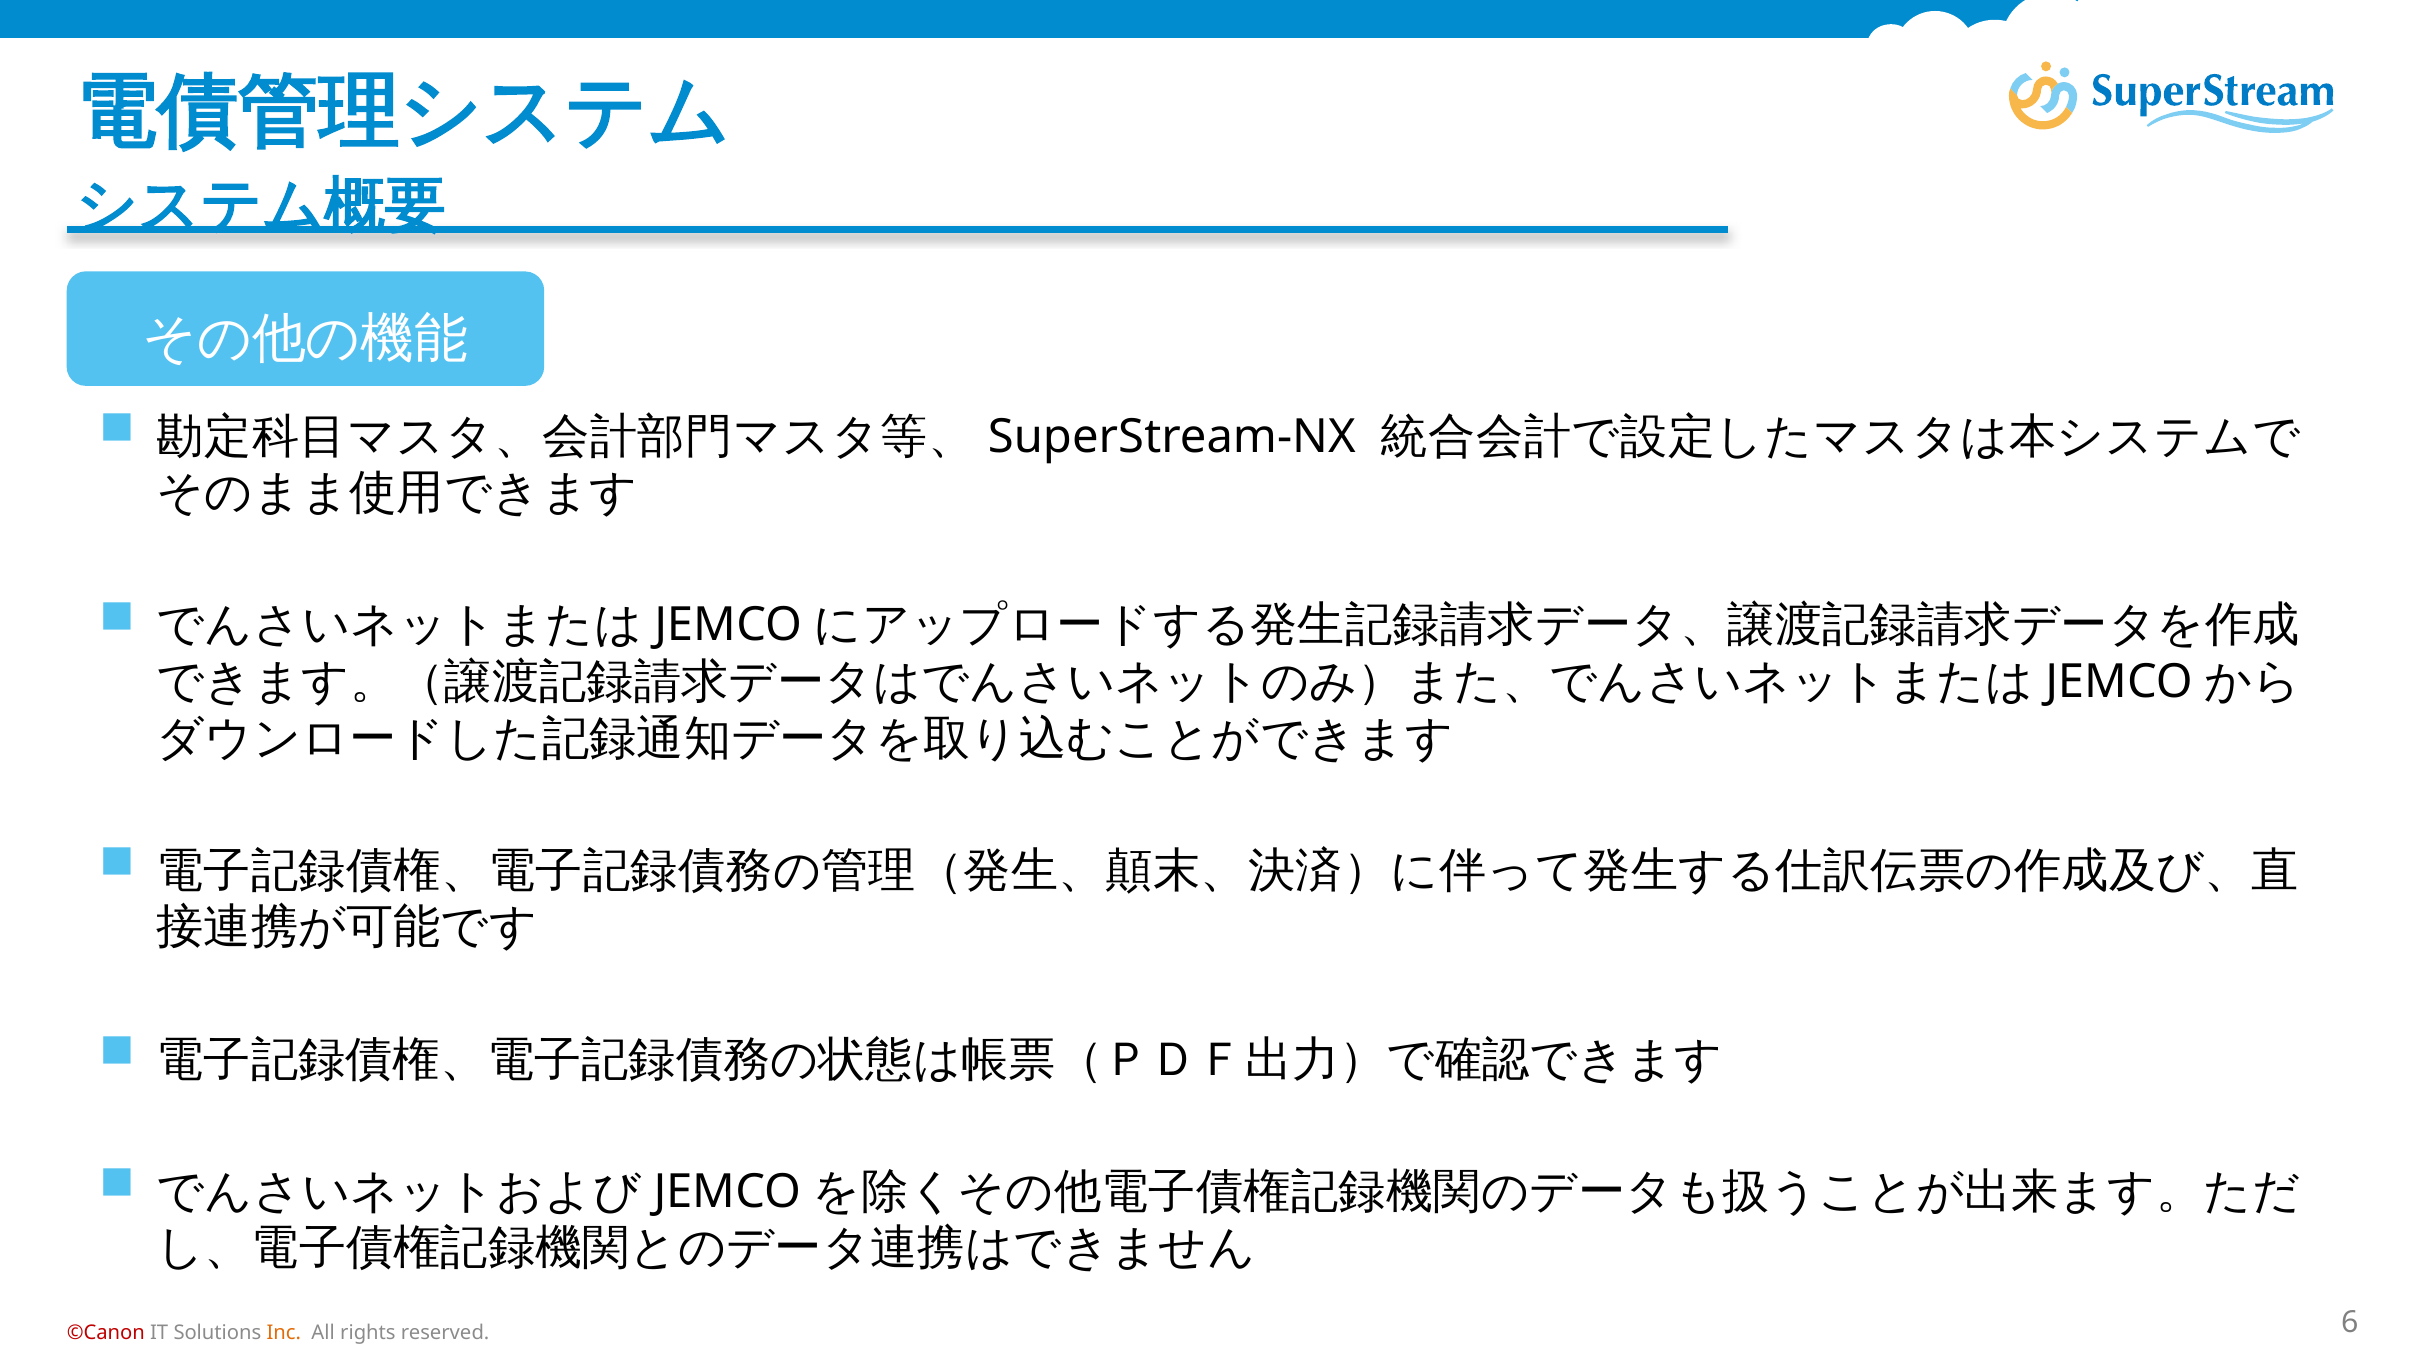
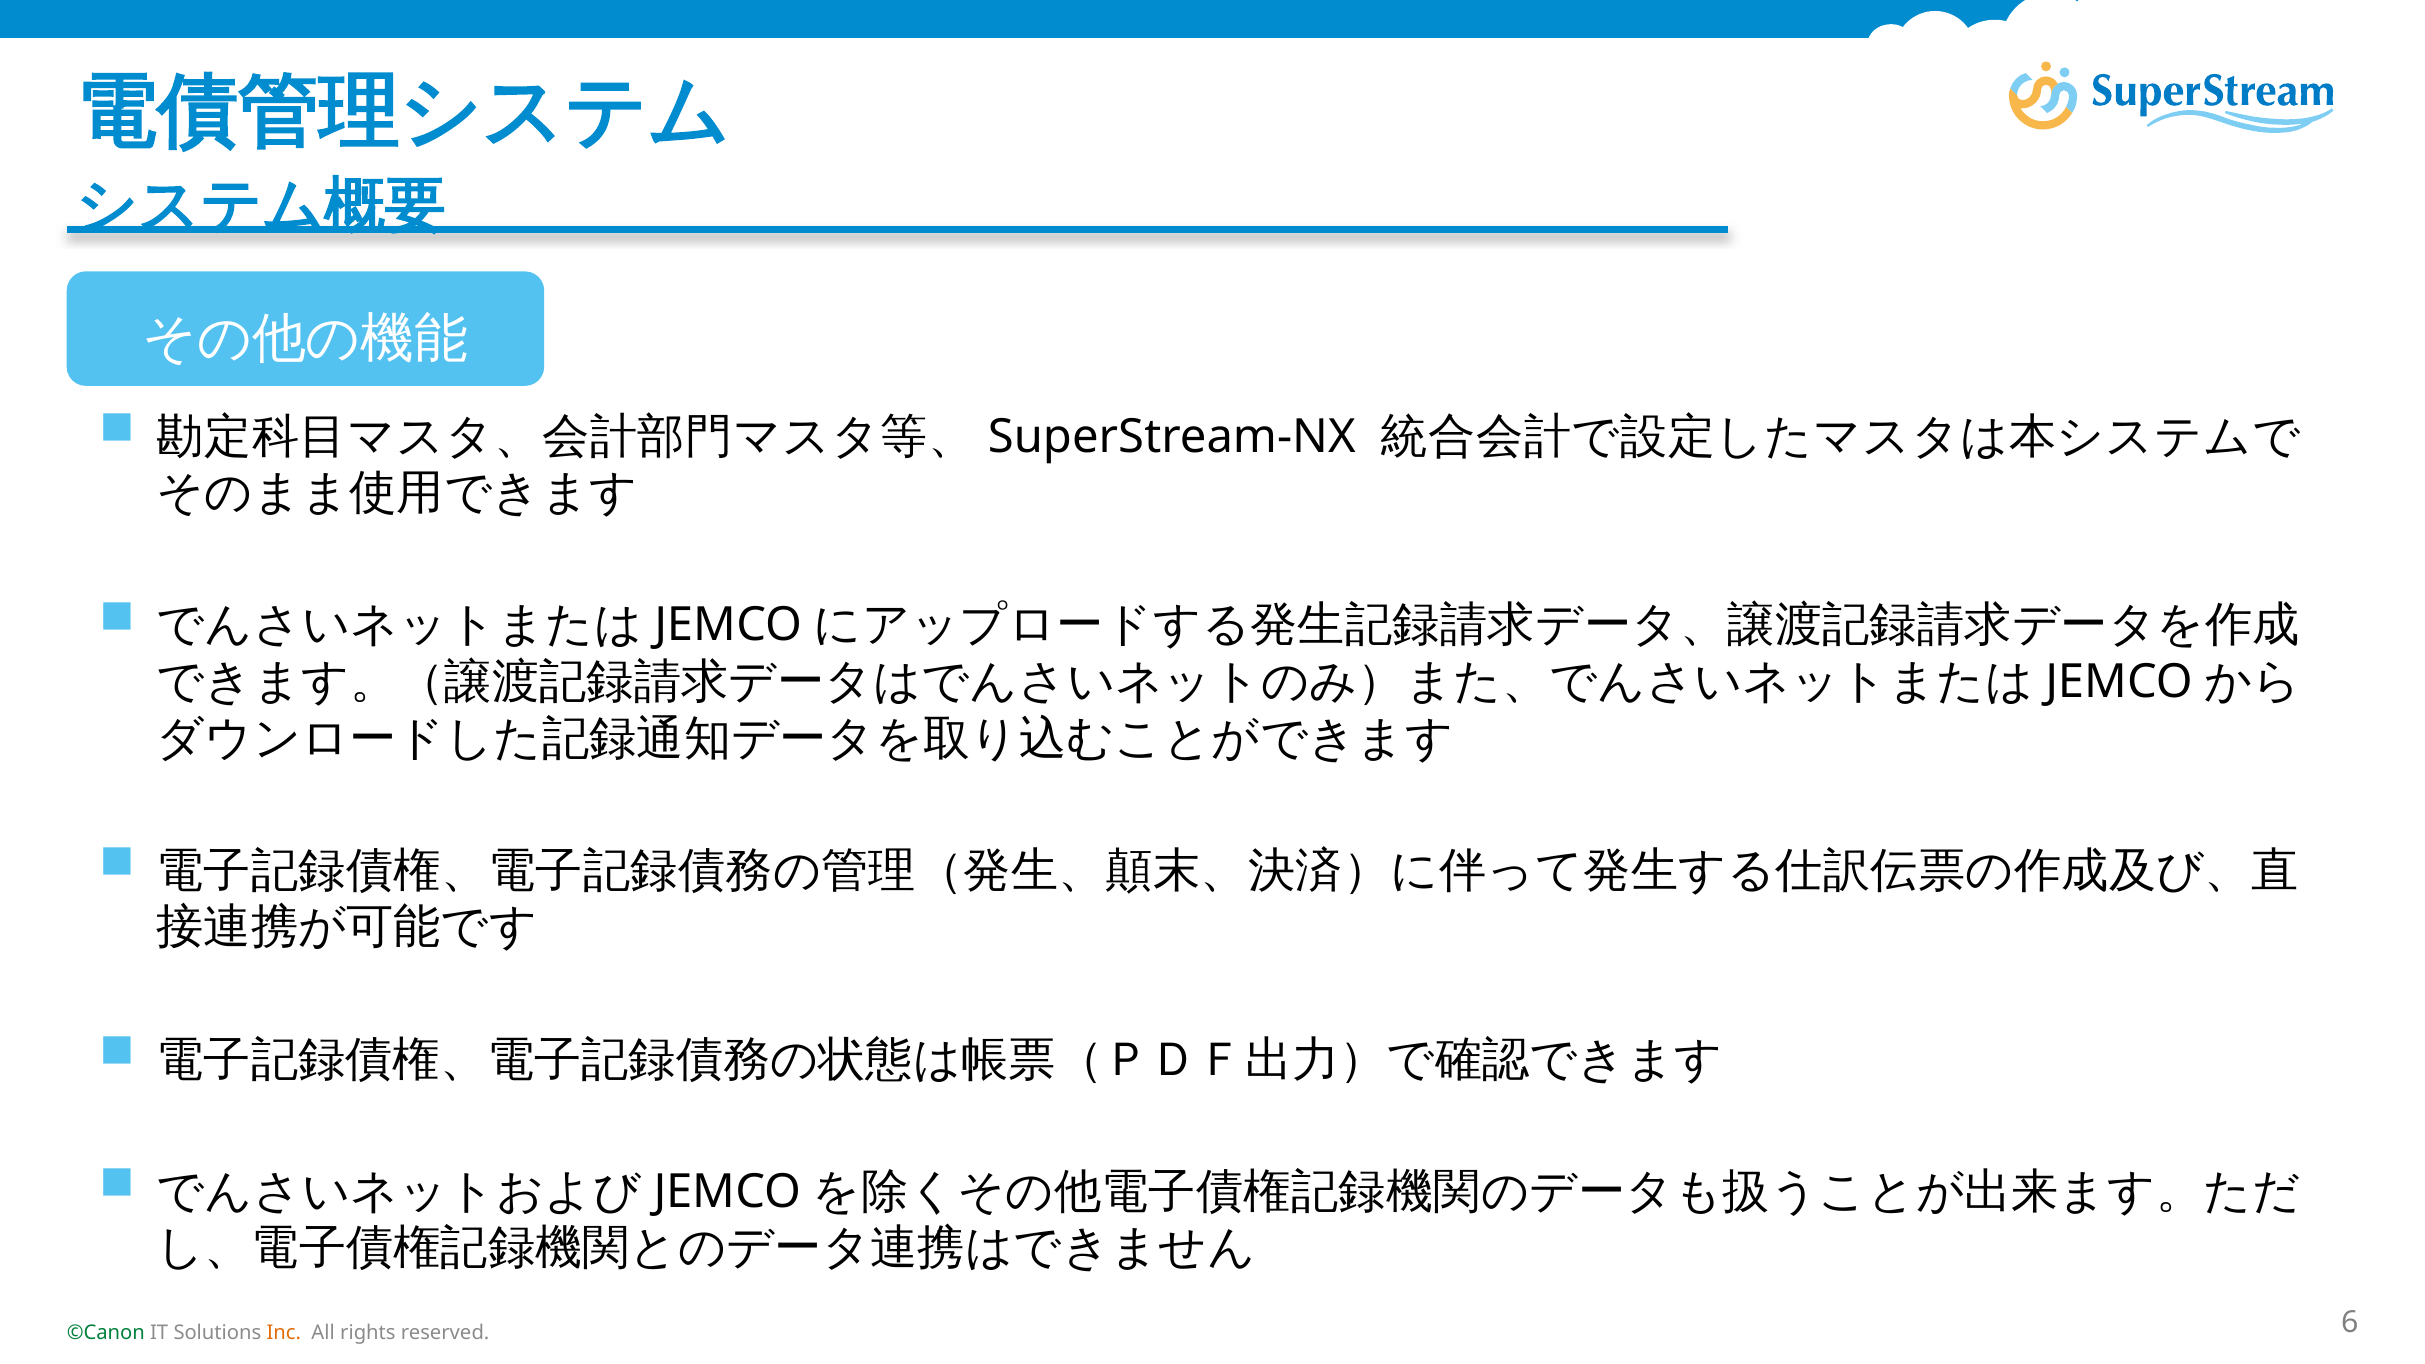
©Canon colour: red -> green (106, 1333)
